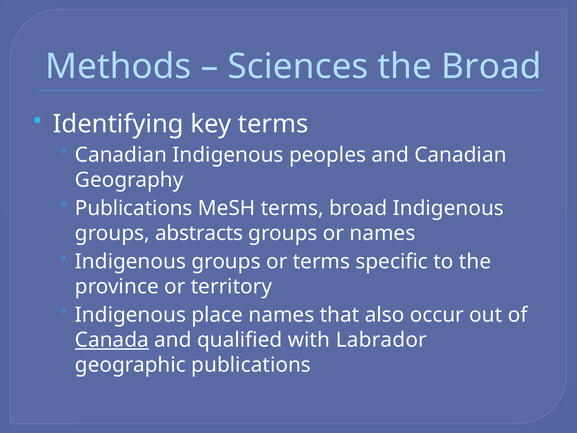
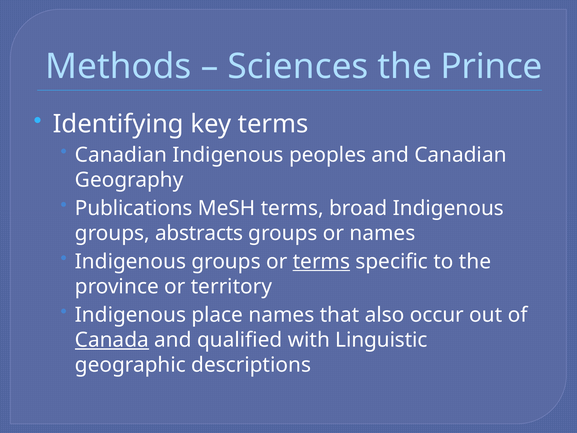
the Broad: Broad -> Prince (492, 67)
terms underline: none -> present (321, 261)
Labrador: Labrador -> Linguistic (381, 340)
geographic publications: publications -> descriptions (251, 365)
